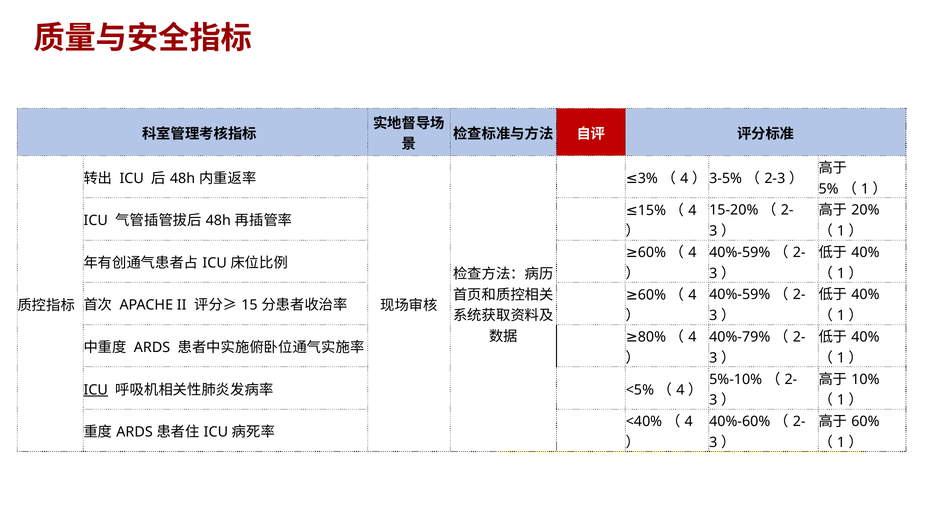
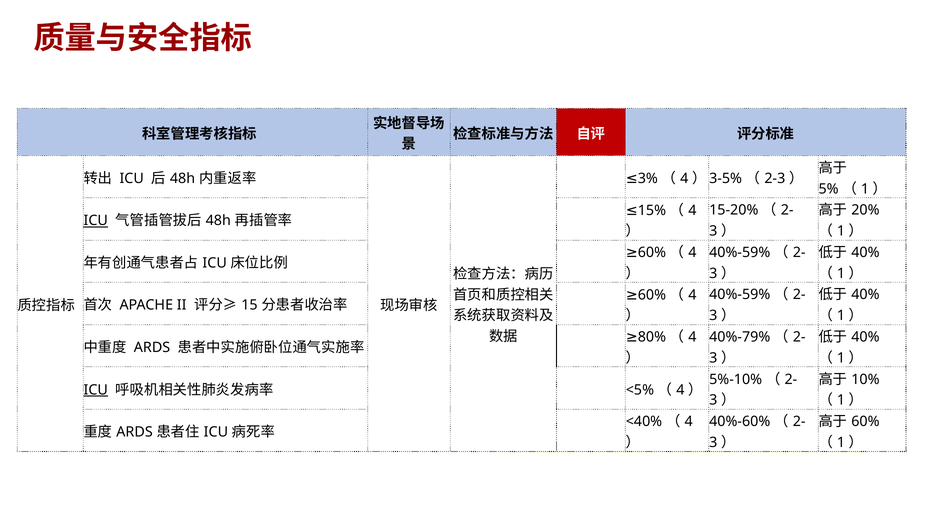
ICU underline: none -> present (96, 221)
